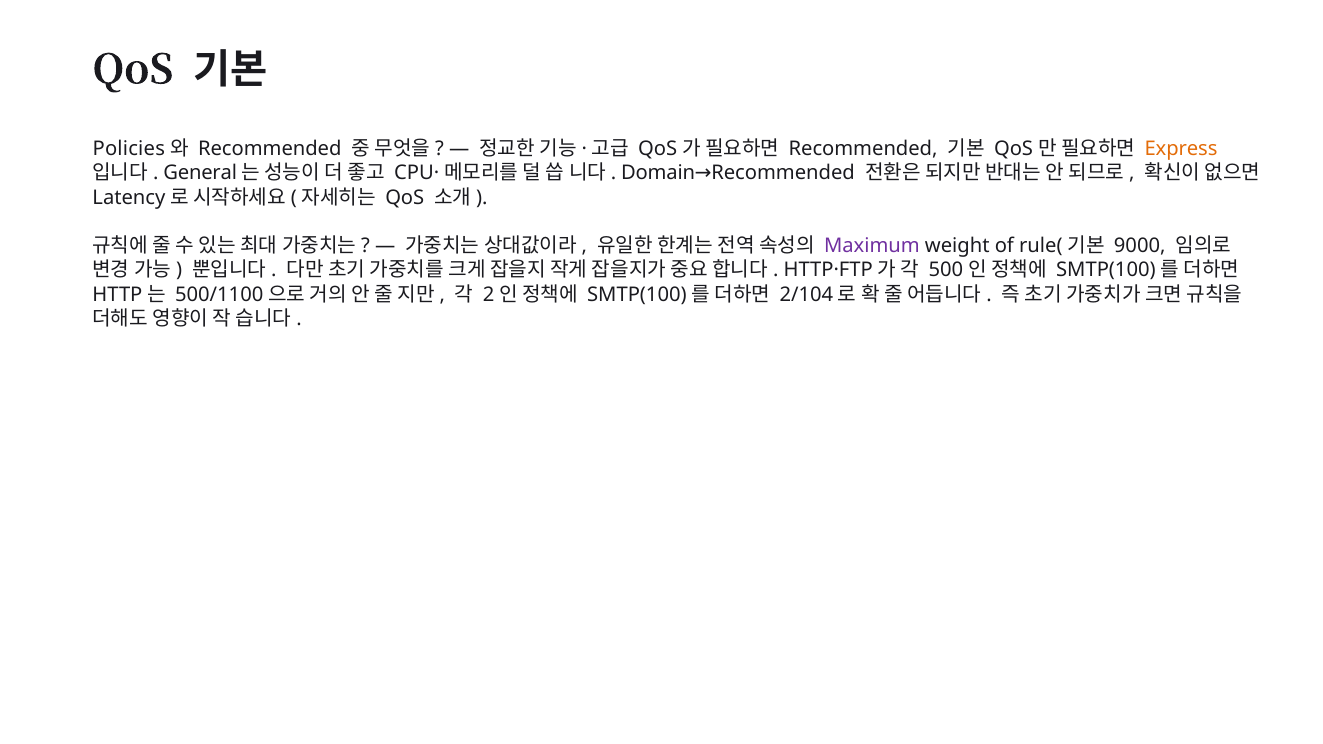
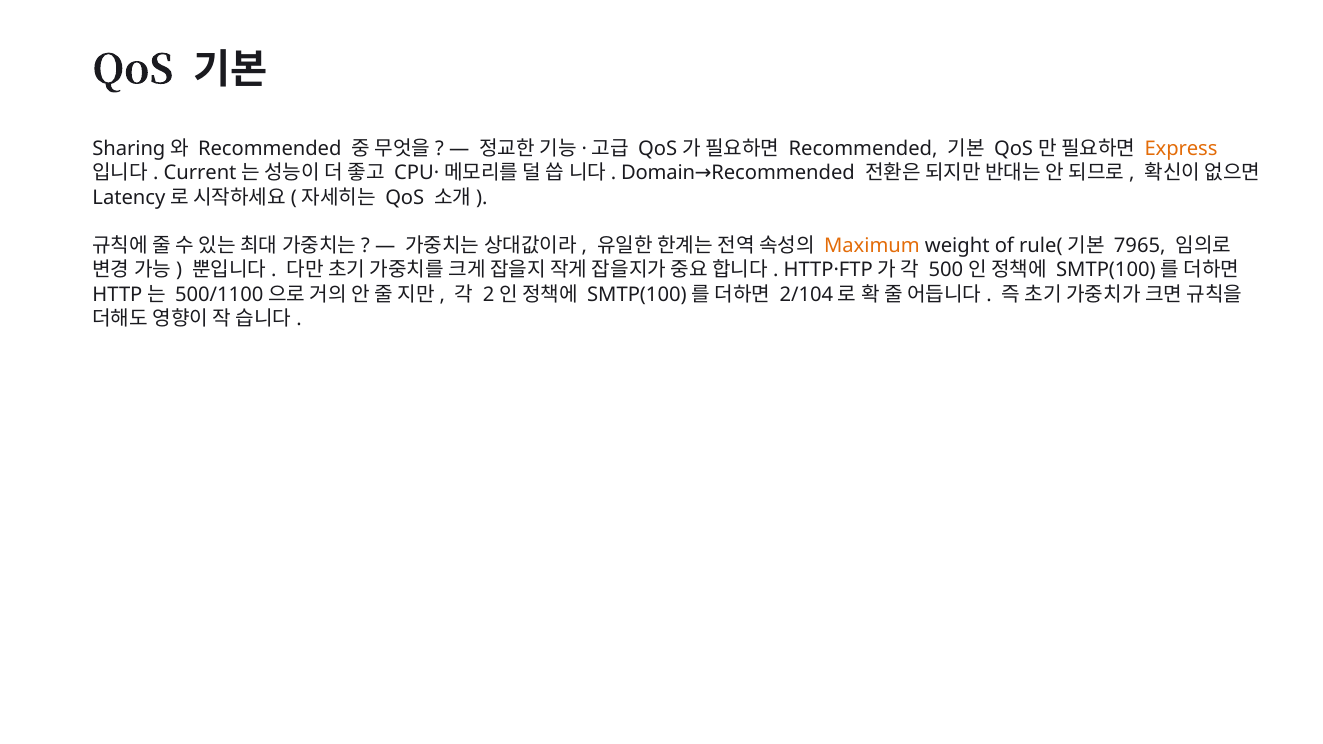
Policies: Policies -> Sharing (129, 149)
General: General -> Current (200, 173)
Maximum colour: purple -> orange (872, 246)
9000: 9000 -> 7965 (1140, 246)
